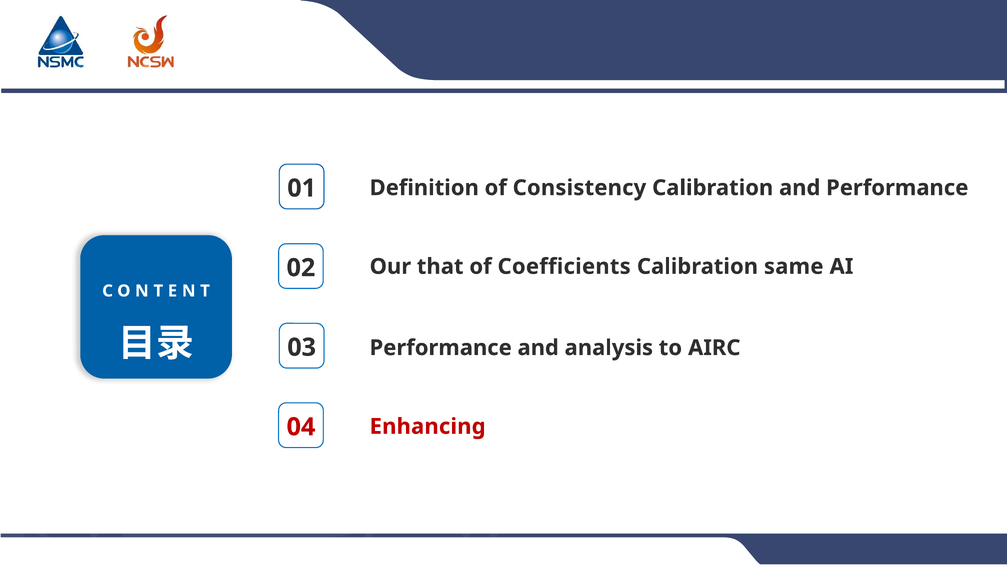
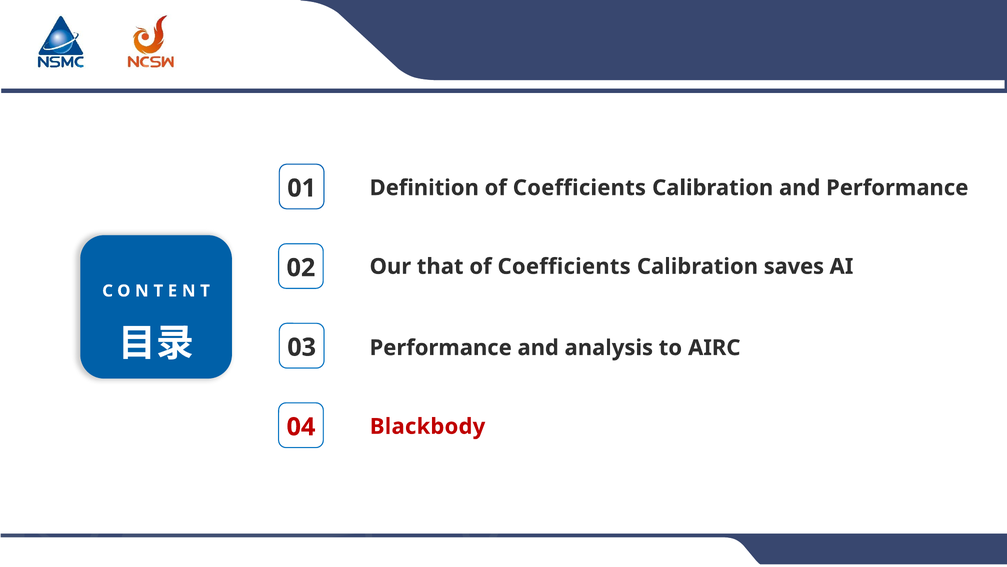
Definition of Consistency: Consistency -> Coefficients (579, 188)
same: same -> saves (794, 266)
Enhancing: Enhancing -> Blackbody (428, 426)
